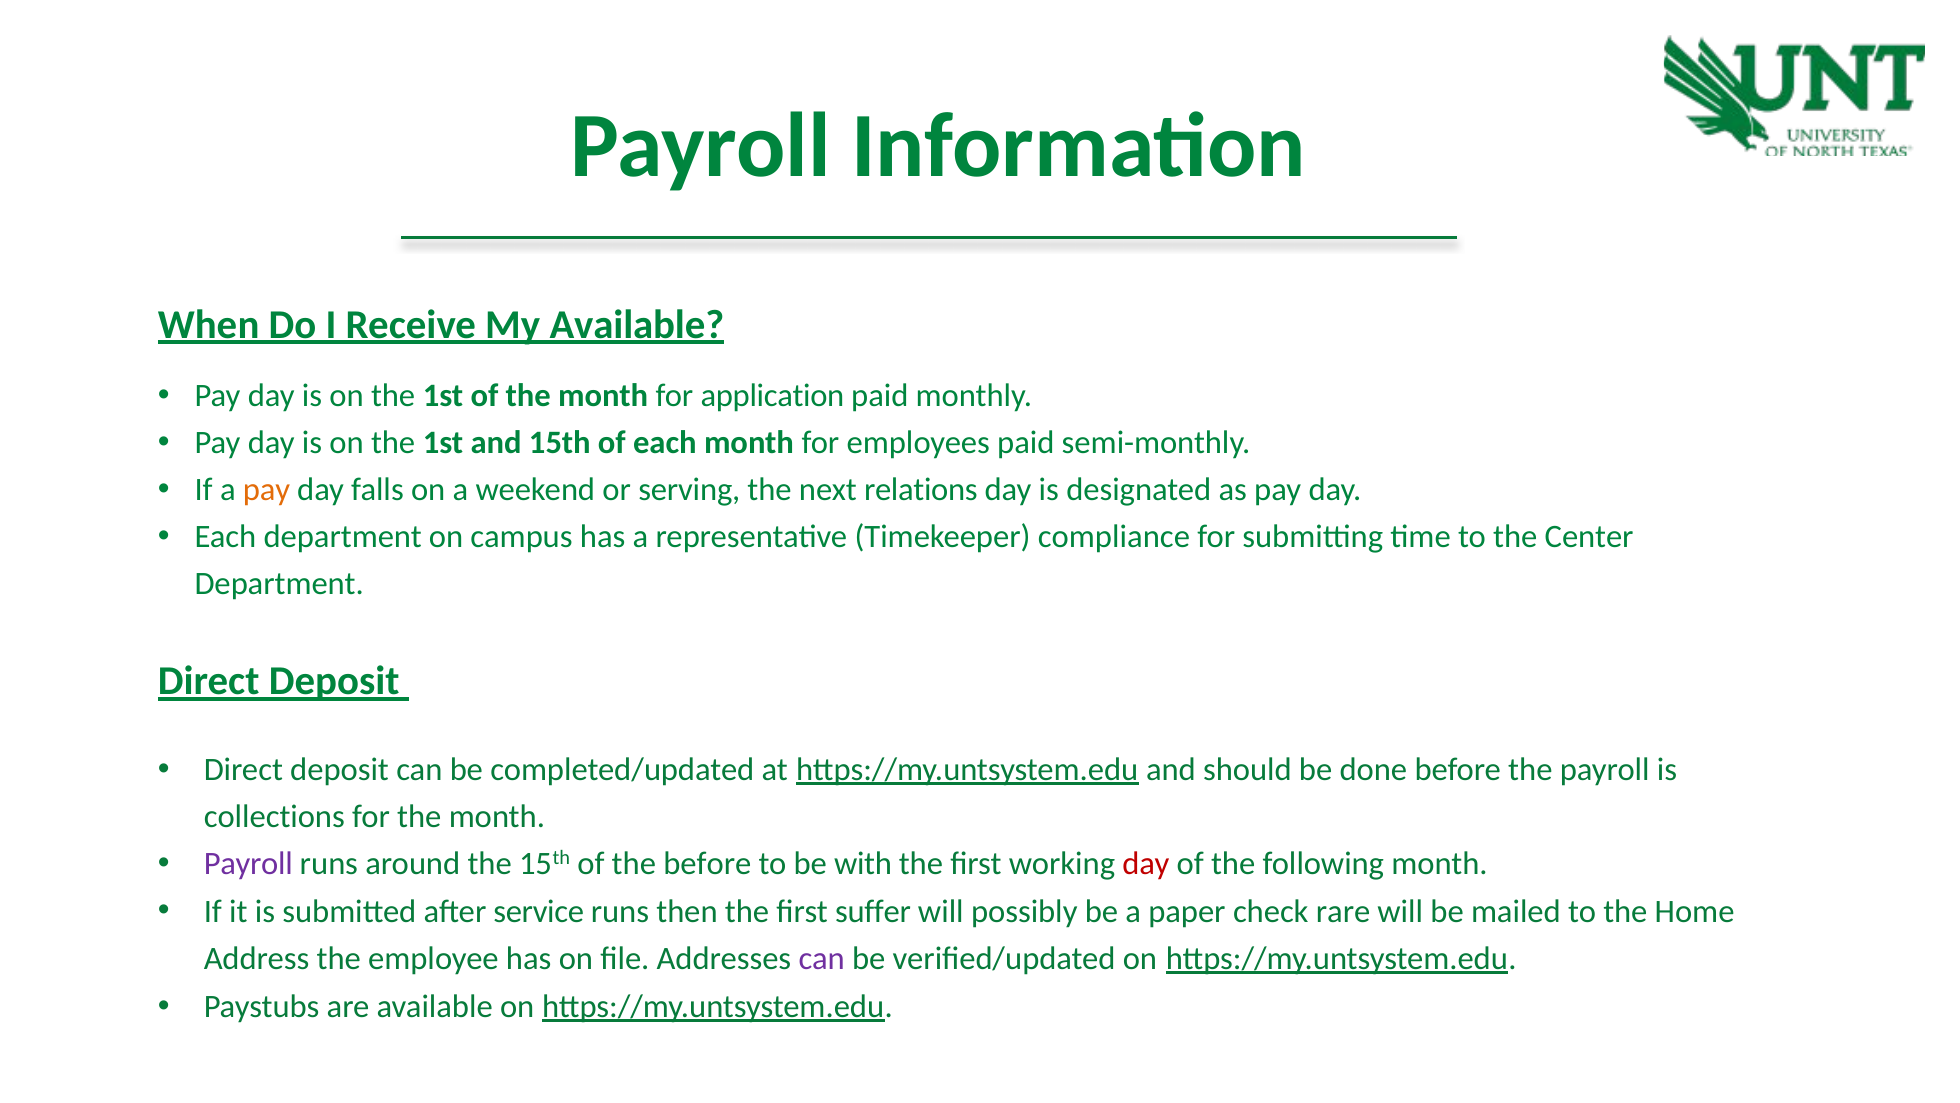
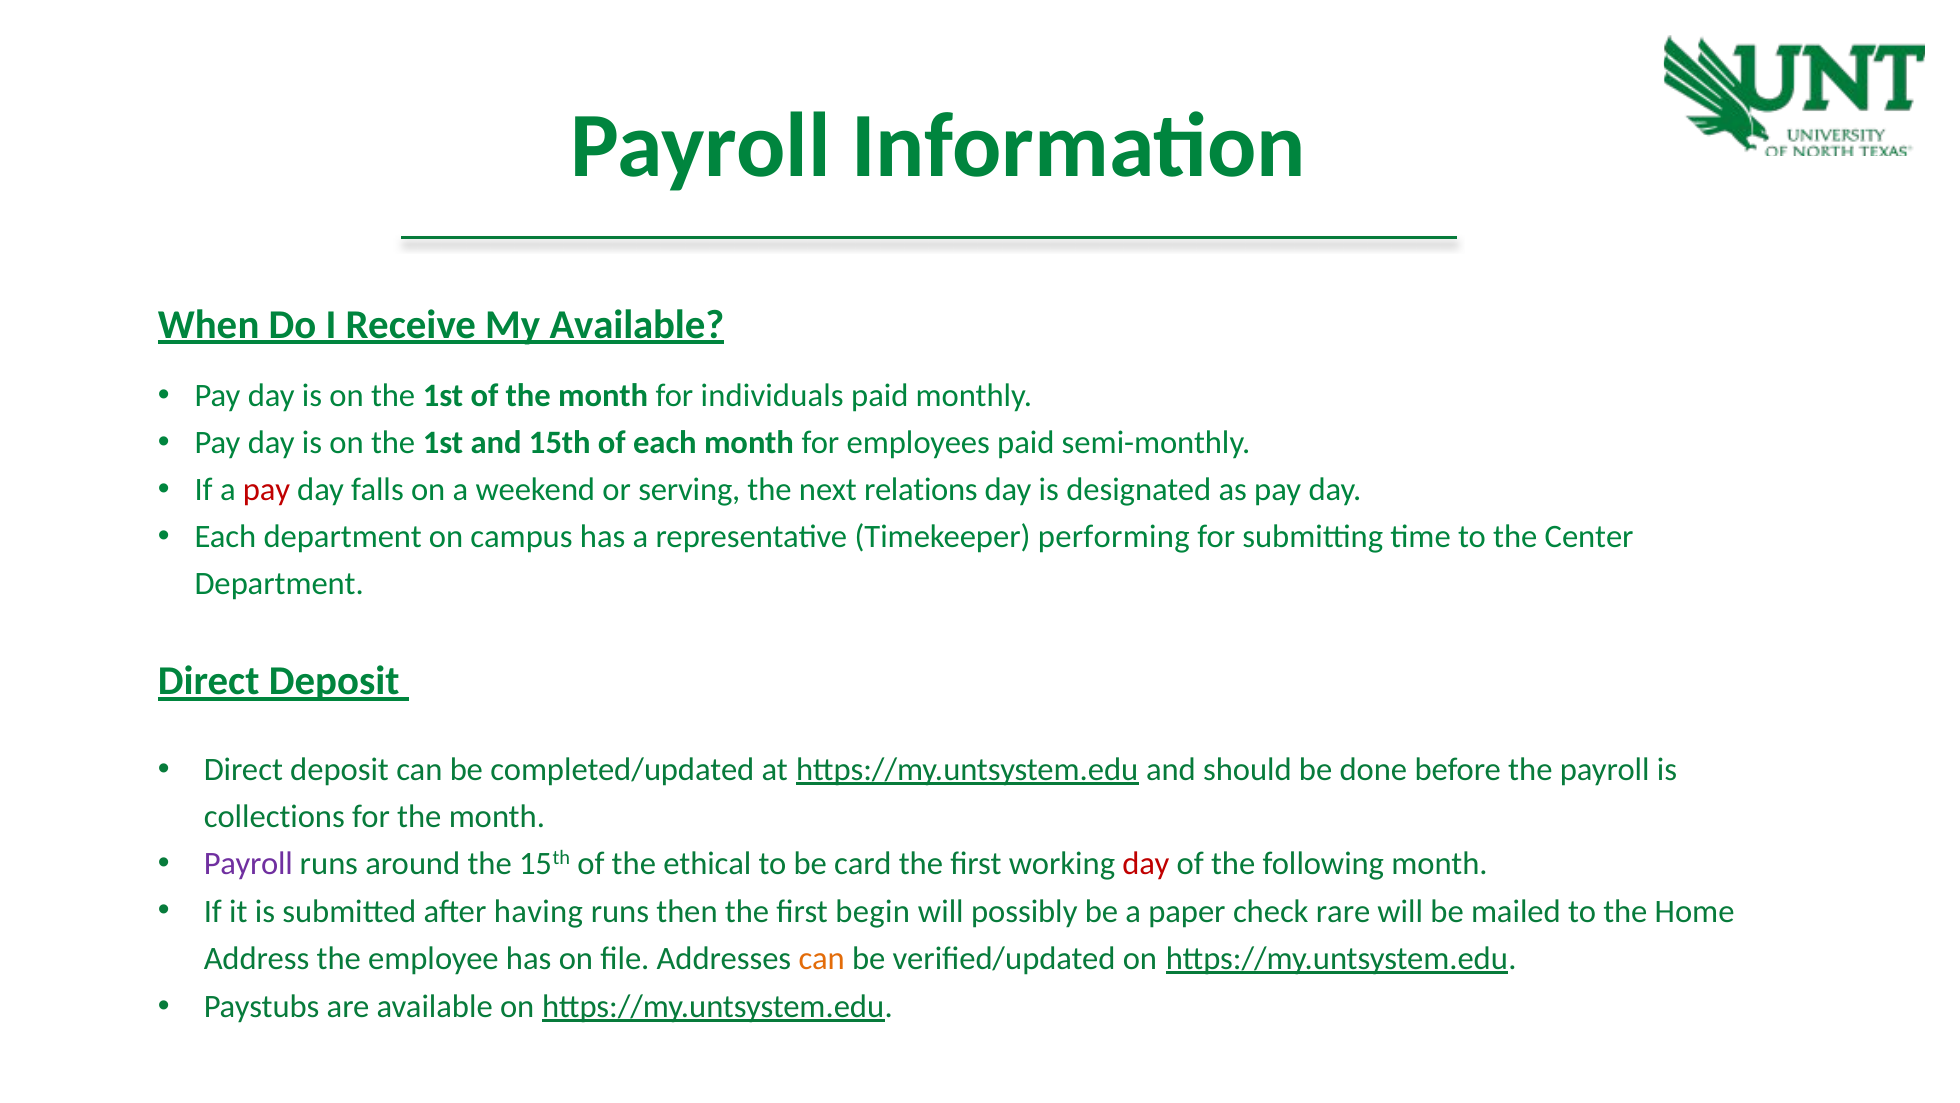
application: application -> individuals (772, 396)
pay colour: orange -> red (266, 490)
compliance: compliance -> performing (1114, 537)
the before: before -> ethical (707, 864)
with: with -> card (863, 864)
service: service -> having (538, 911)
suffer: suffer -> begin (873, 911)
can colour: purple -> orange (822, 958)
